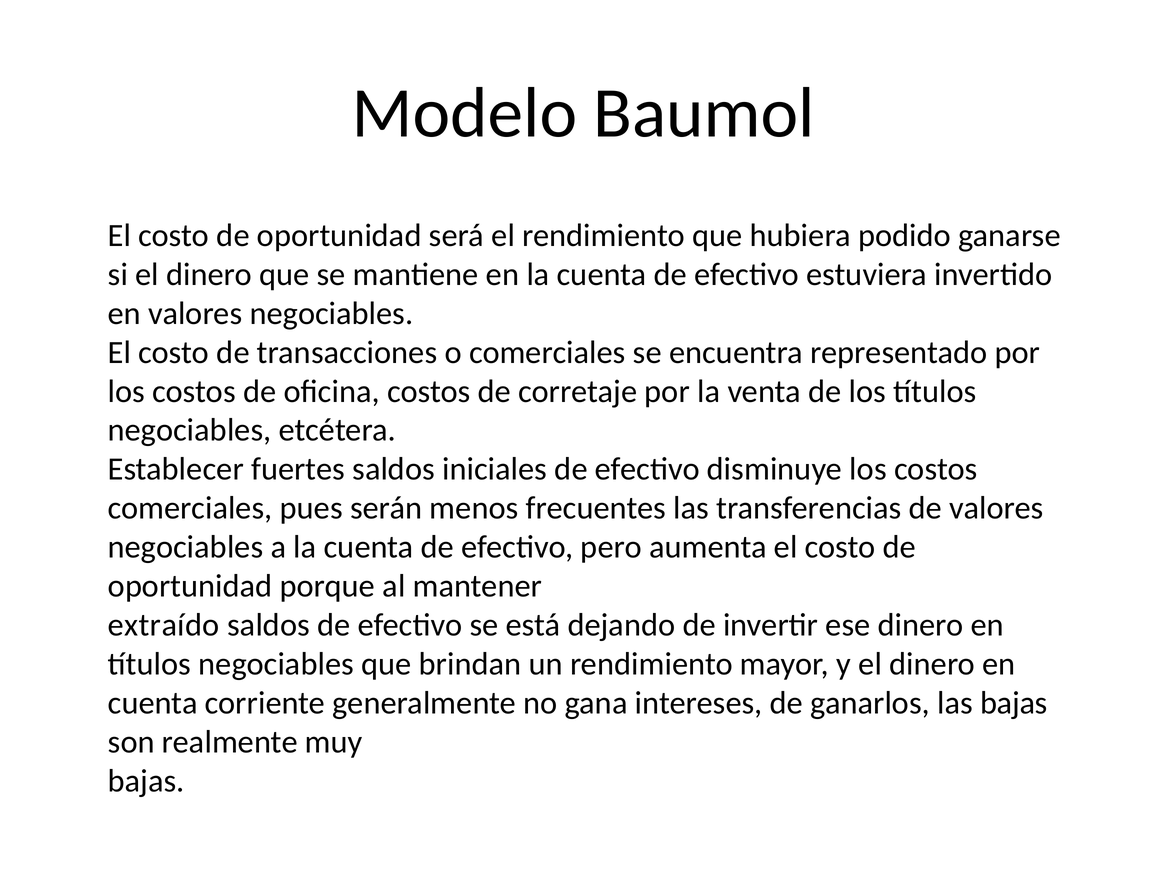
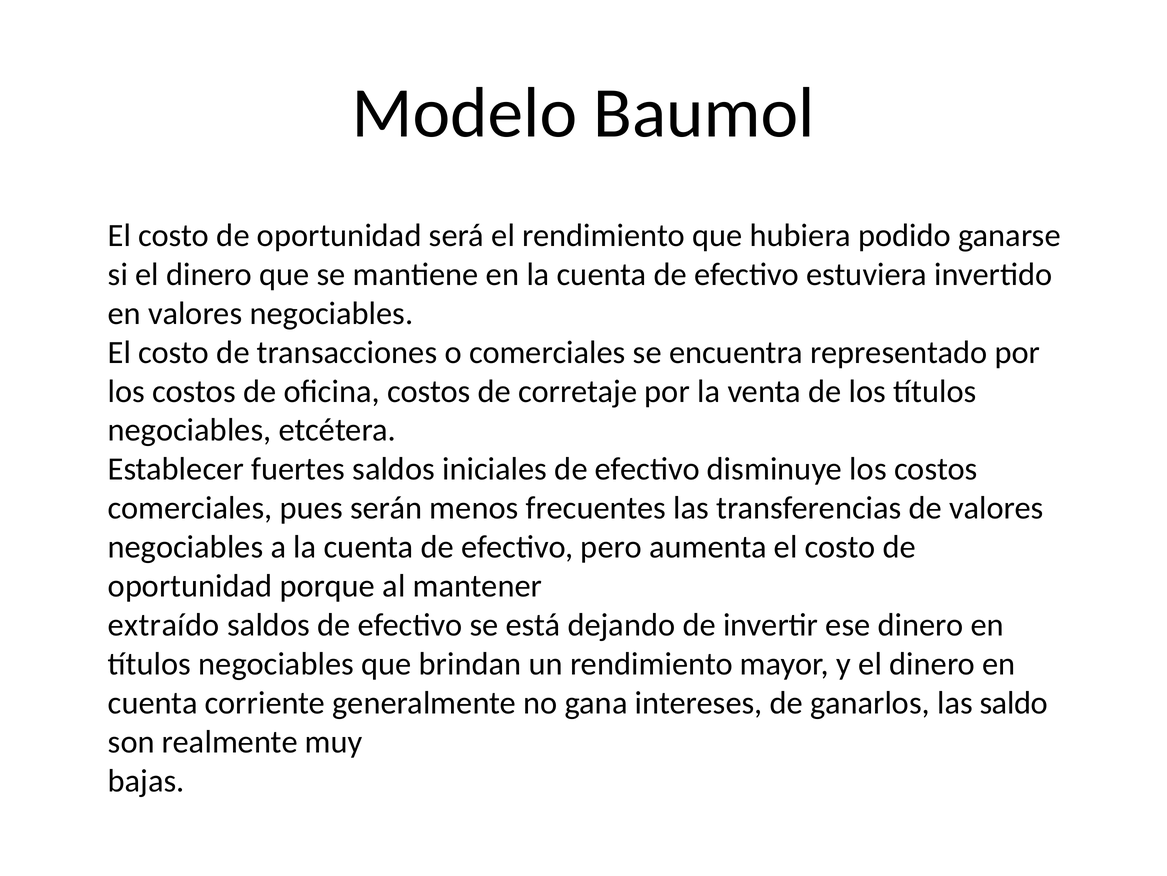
las bajas: bajas -> saldo (1014, 702)
